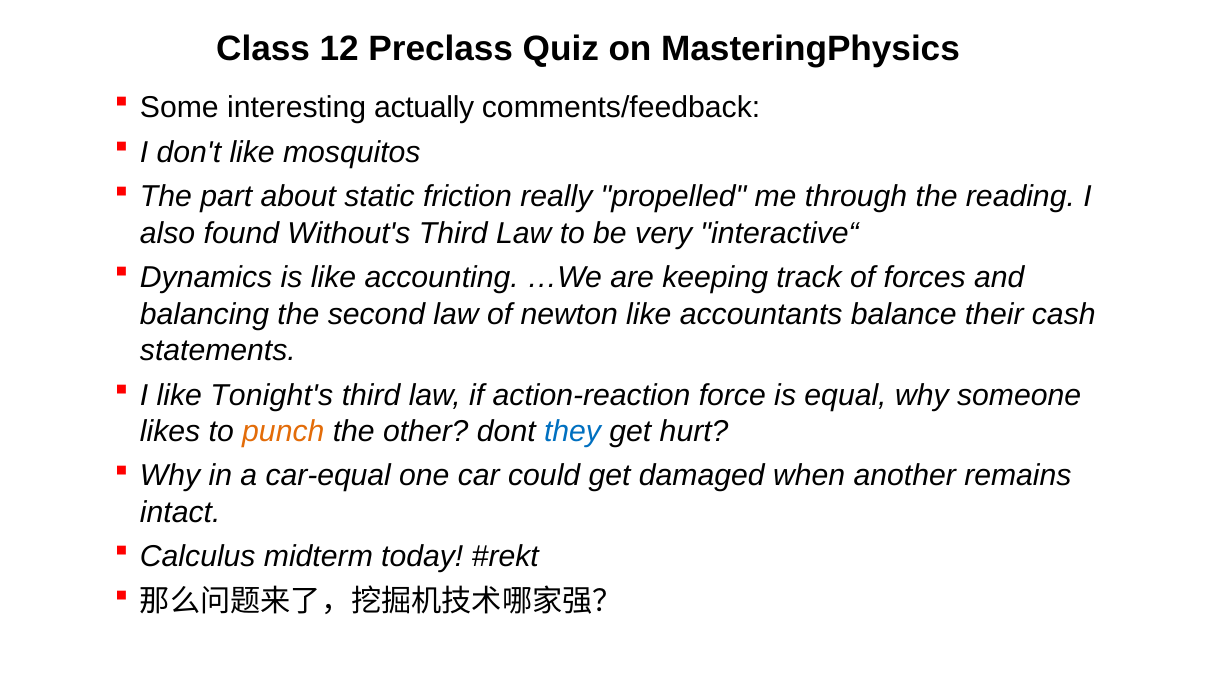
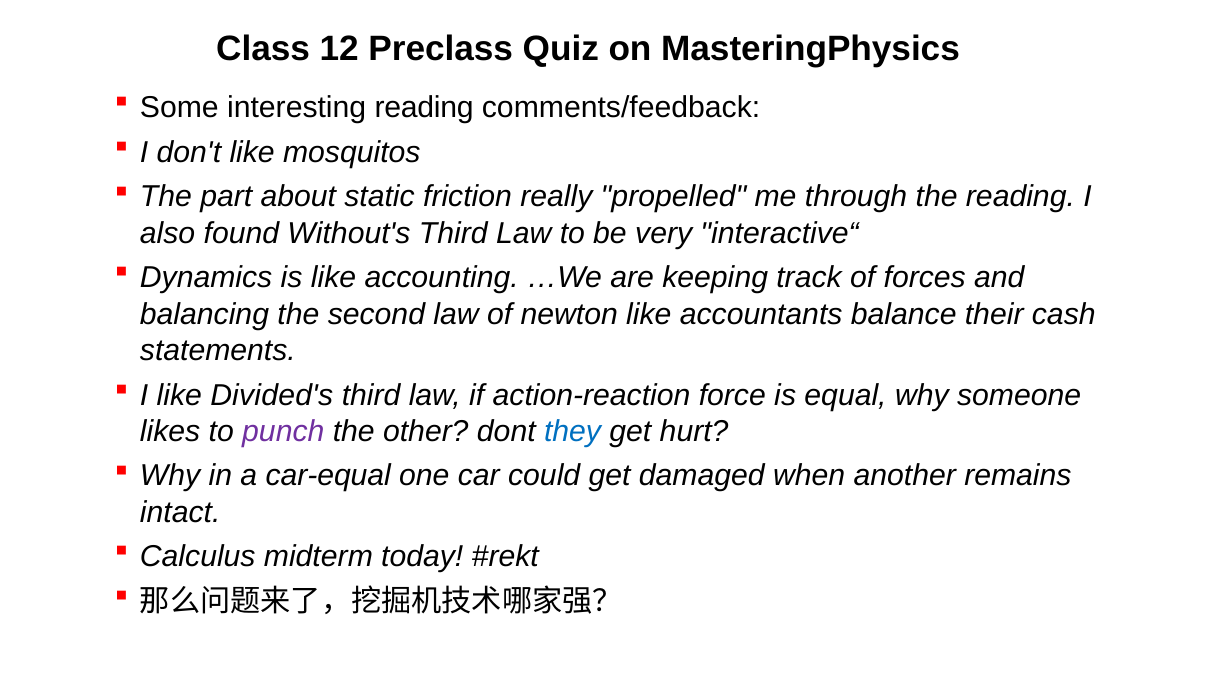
interesting actually: actually -> reading (424, 108)
Tonight's: Tonight's -> Divided's (272, 395)
punch colour: orange -> purple (283, 431)
